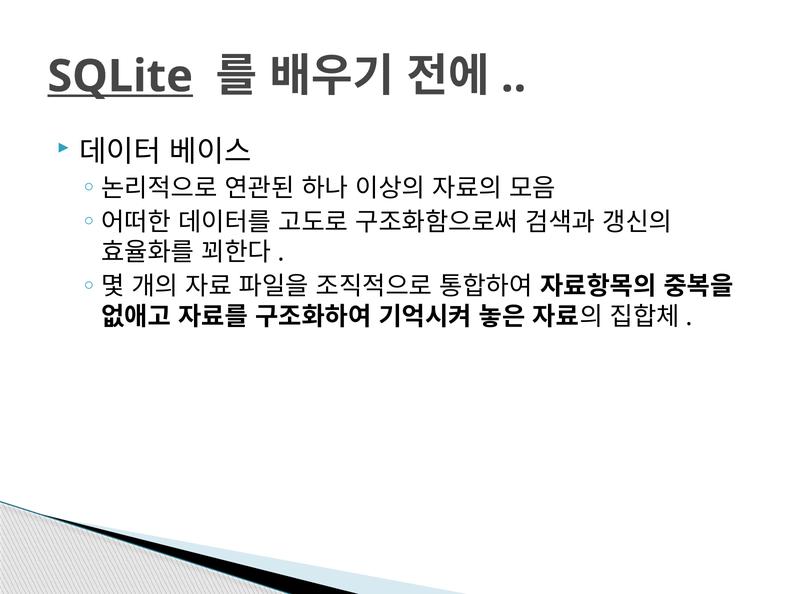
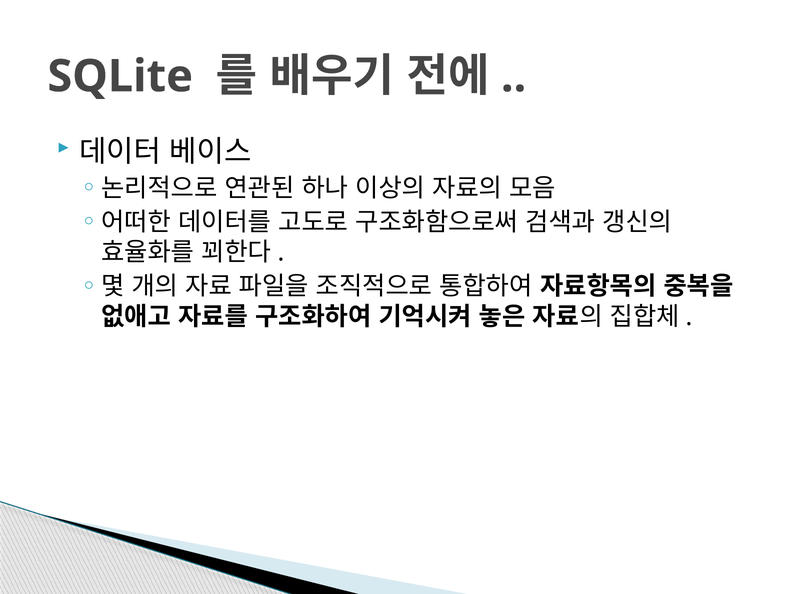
SQLite underline: present -> none (120, 76)
